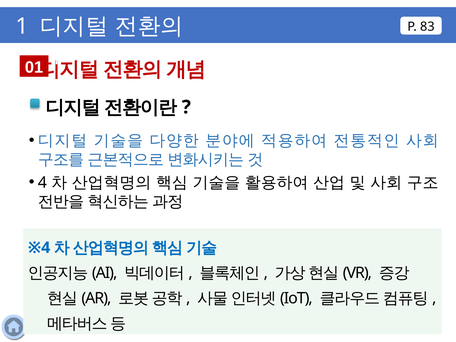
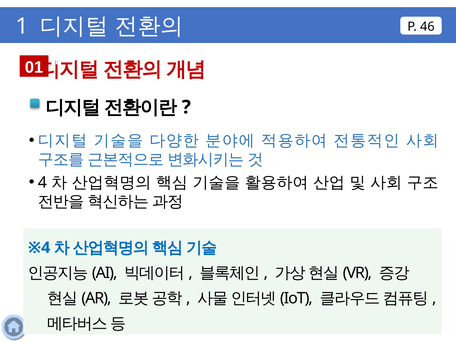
83: 83 -> 46 (427, 26)
